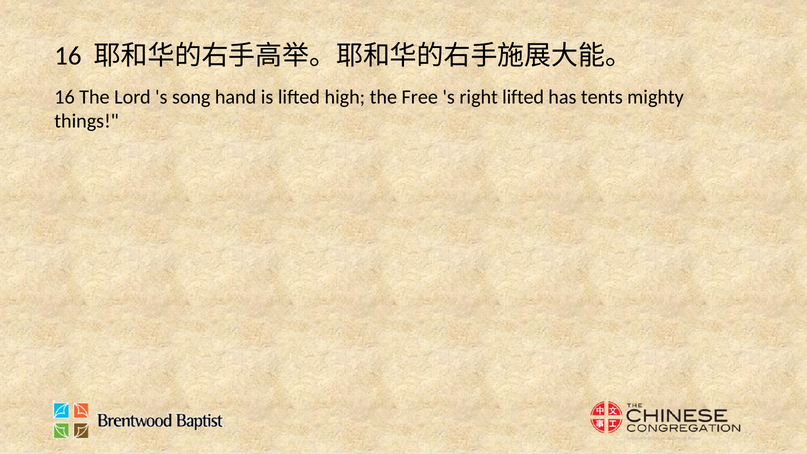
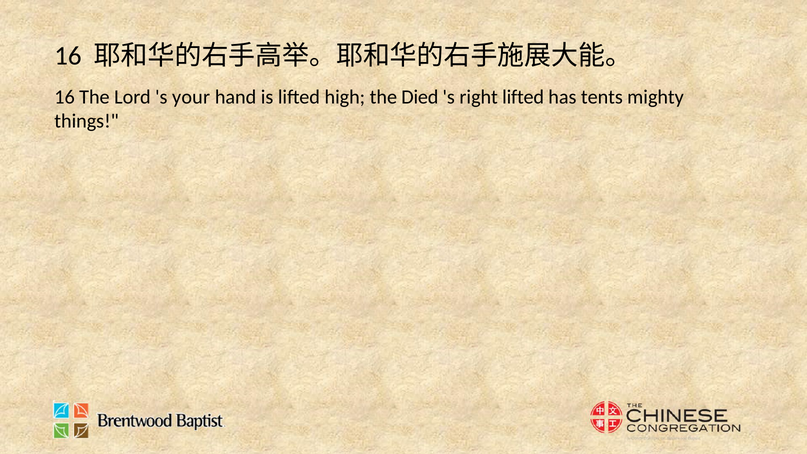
song: song -> your (191, 97)
Free: Free -> Died (420, 97)
